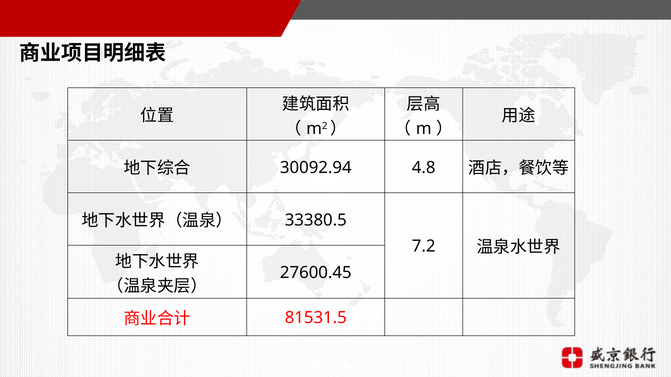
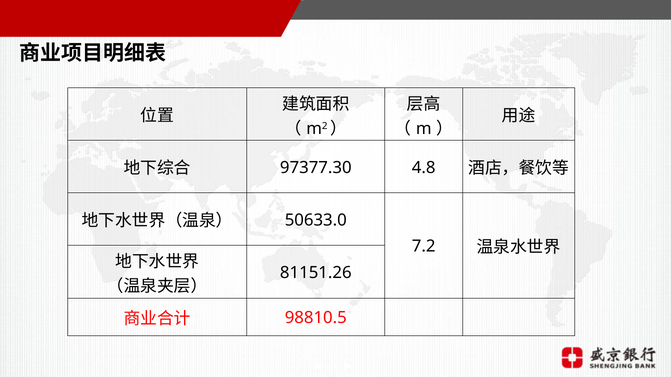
30092.94: 30092.94 -> 97377.30 (316, 168)
33380.5: 33380.5 -> 50633.0 (316, 220)
27600.45: 27600.45 -> 81151.26 (316, 273)
81531.5: 81531.5 -> 98810.5 (316, 318)
